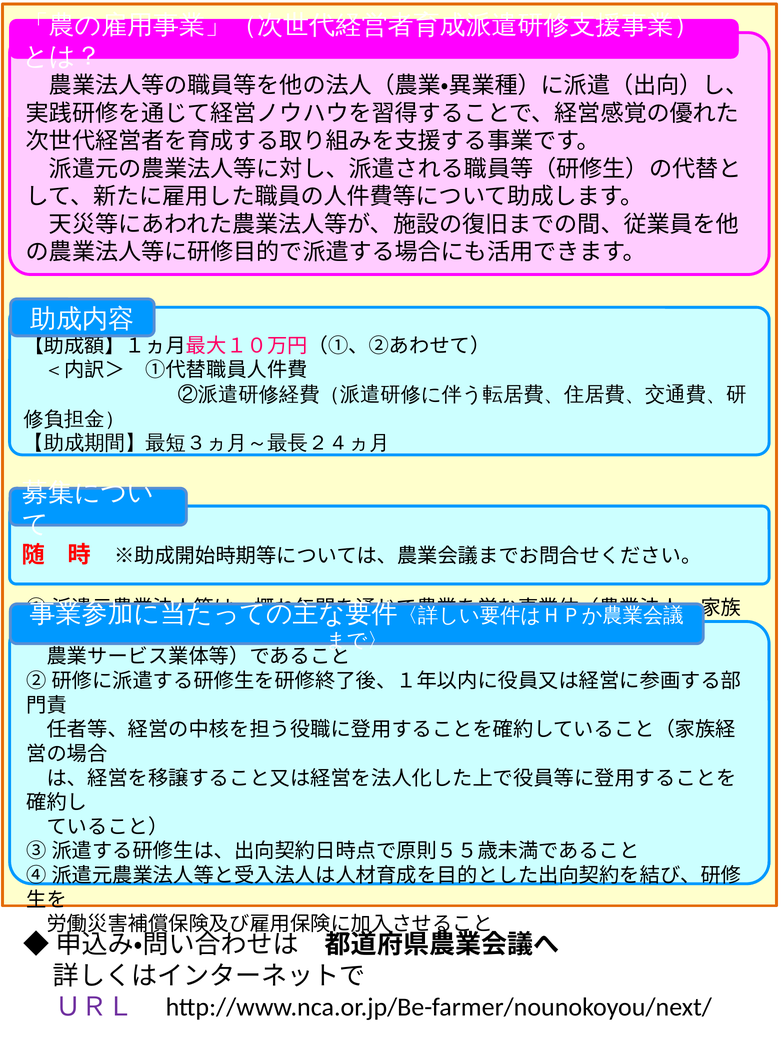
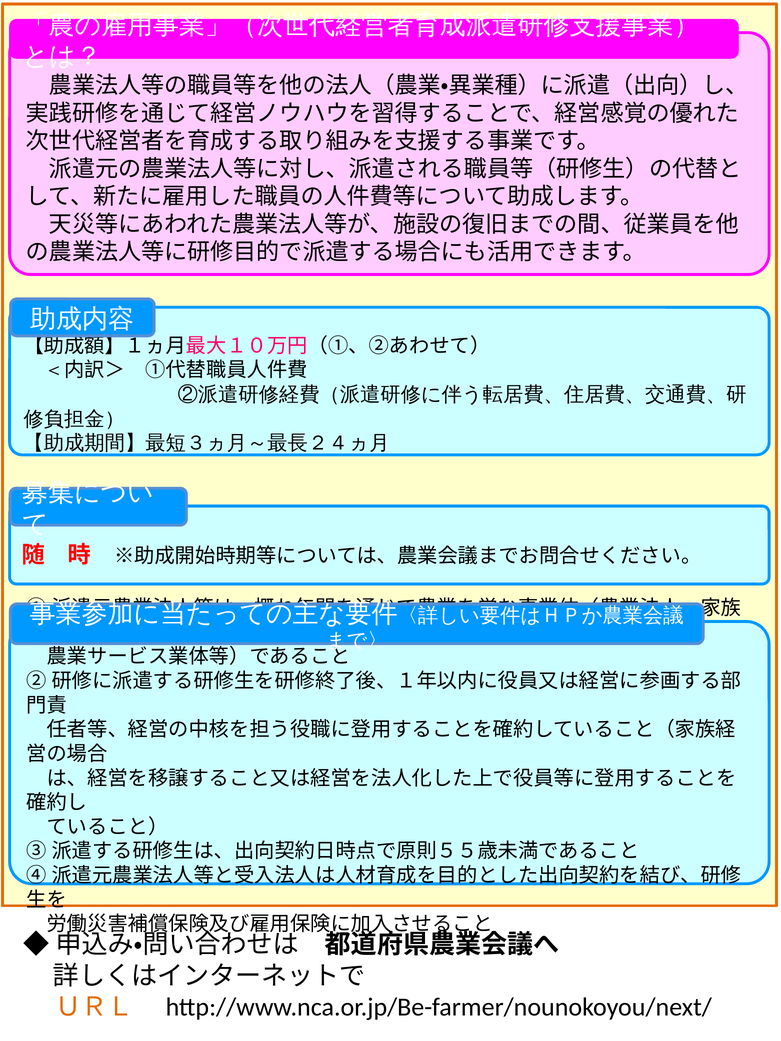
ＵＲＬ colour: purple -> orange (94, 1007)
